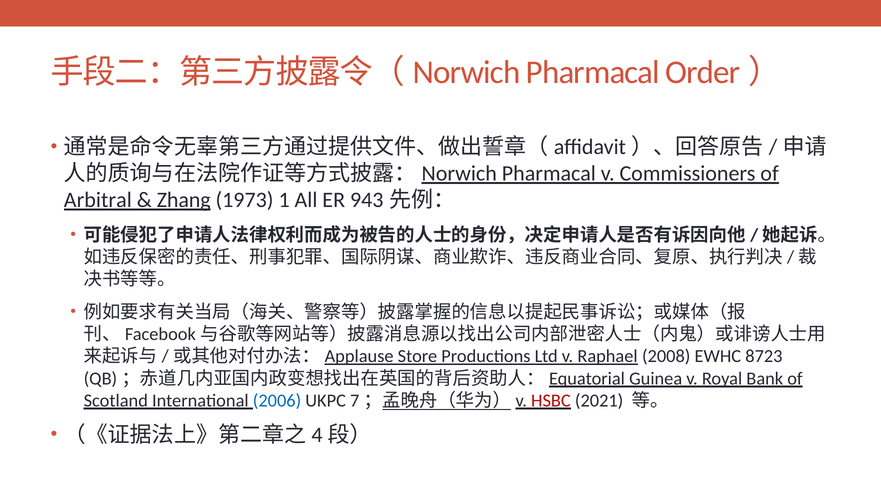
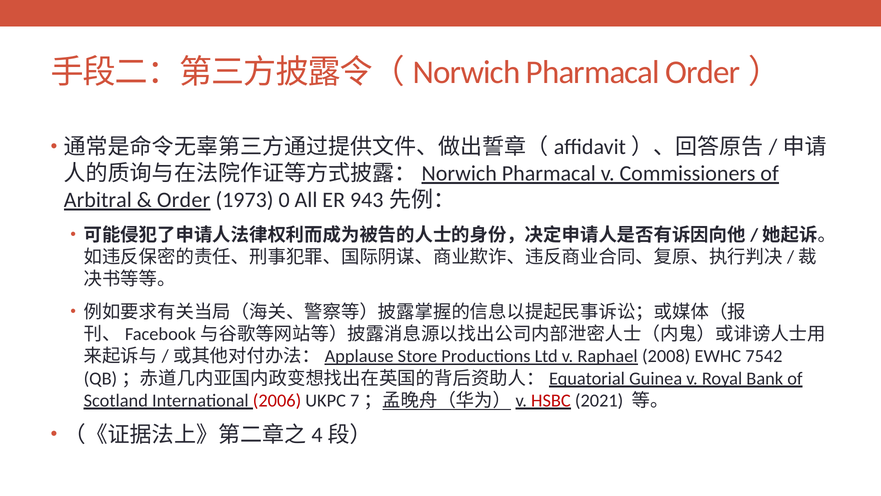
Zhang: Zhang -> Order (184, 200)
1: 1 -> 0 (284, 200)
8723: 8723 -> 7542 (764, 356)
2006 colour: blue -> red (277, 400)
